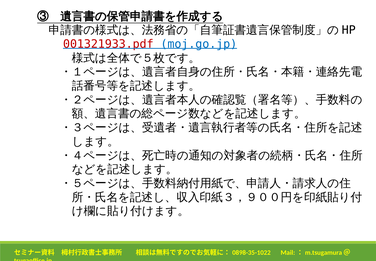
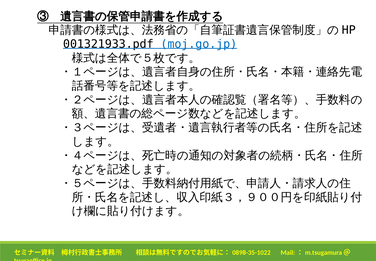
001321933.pdf colour: red -> black (108, 44)
